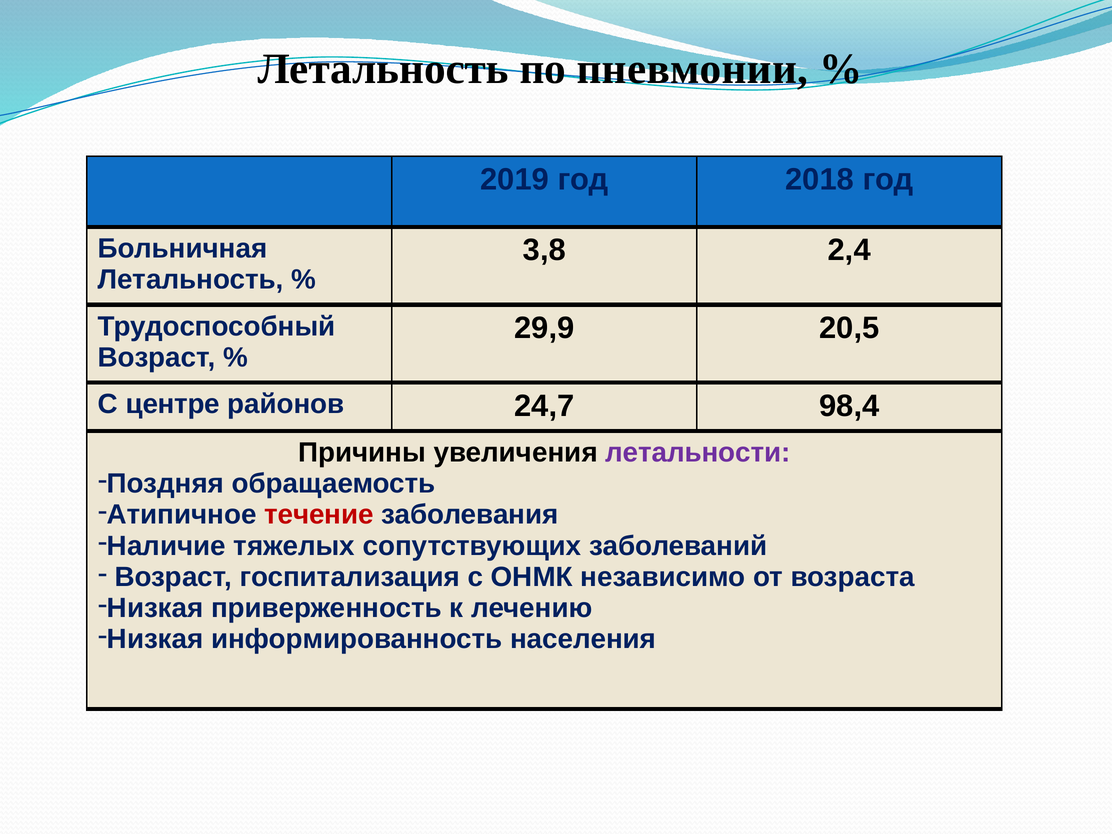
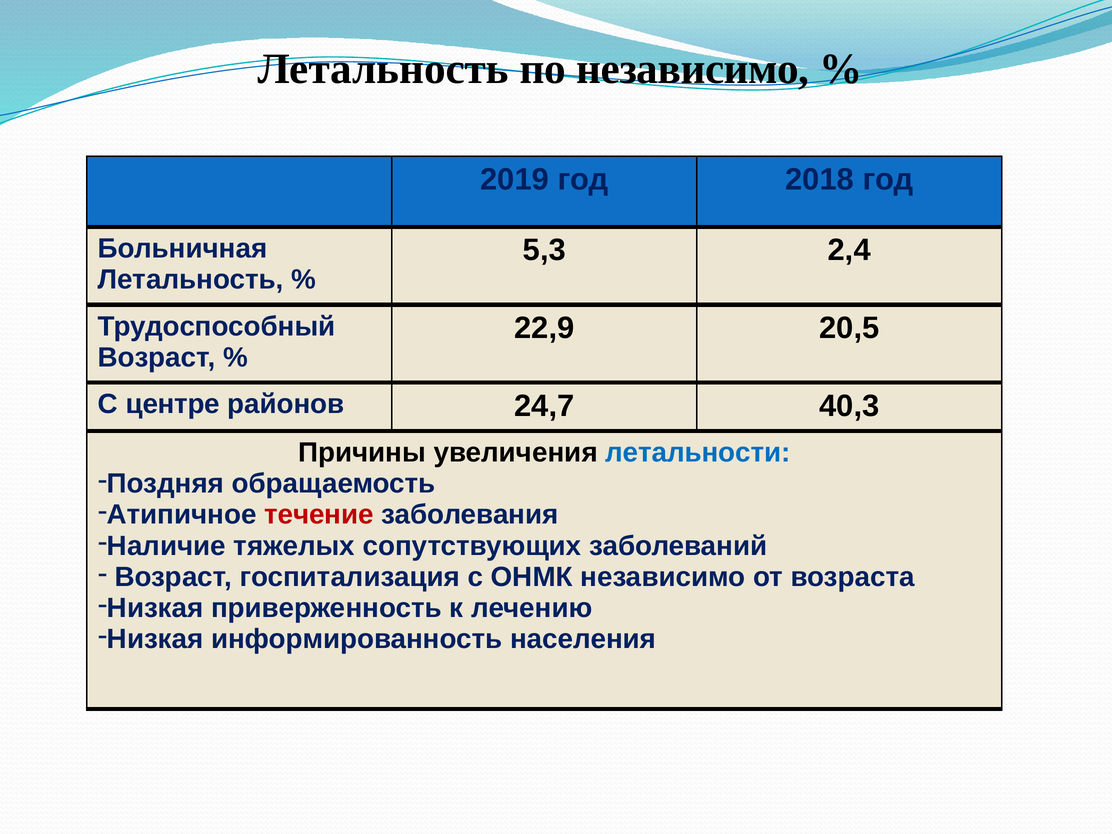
по пневмонии: пневмонии -> независимо (693, 69)
3,8: 3,8 -> 5,3 (544, 250)
29,9: 29,9 -> 22,9 (544, 328)
98,4: 98,4 -> 40,3 (849, 406)
летальности colour: purple -> blue (698, 452)
